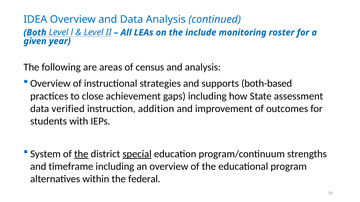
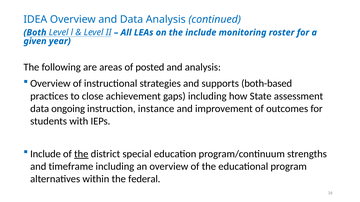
census: census -> posted (150, 67)
verified: verified -> ongoing (68, 109)
addition: addition -> instance (156, 109)
System: System -> Include (46, 154)
special underline: present -> none (137, 154)
